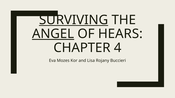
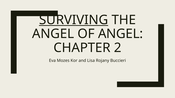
ANGEL underline: present -> none (53, 34)
OF HEARS: HEARS -> ANGEL (121, 34)
4: 4 -> 2 (118, 48)
